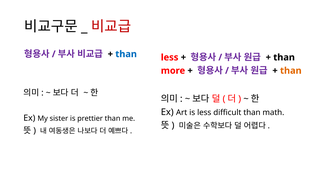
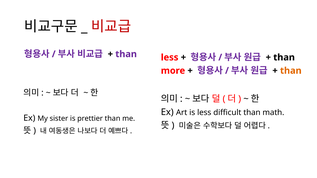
than colour: blue -> purple (126, 54)
